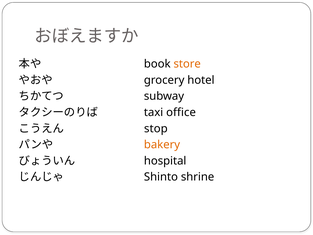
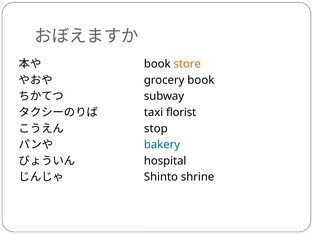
grocery hotel: hotel -> book (201, 80)
office: office -> florist (181, 112)
bakery colour: orange -> blue (162, 145)
